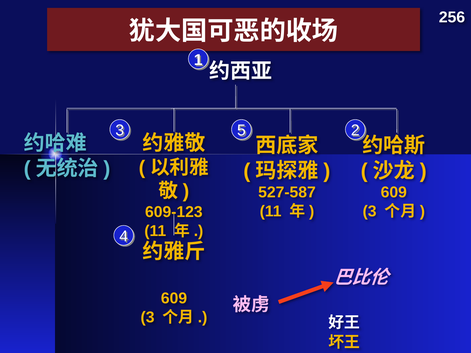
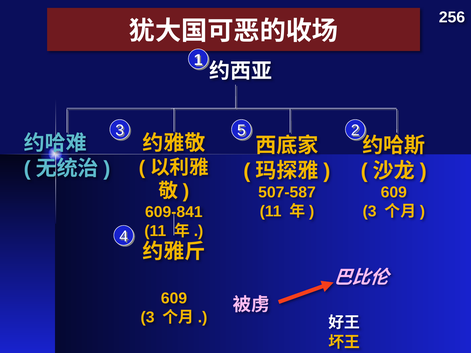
527-587: 527-587 -> 507-587 (287, 193)
609-123: 609-123 -> 609-841 (174, 212)
